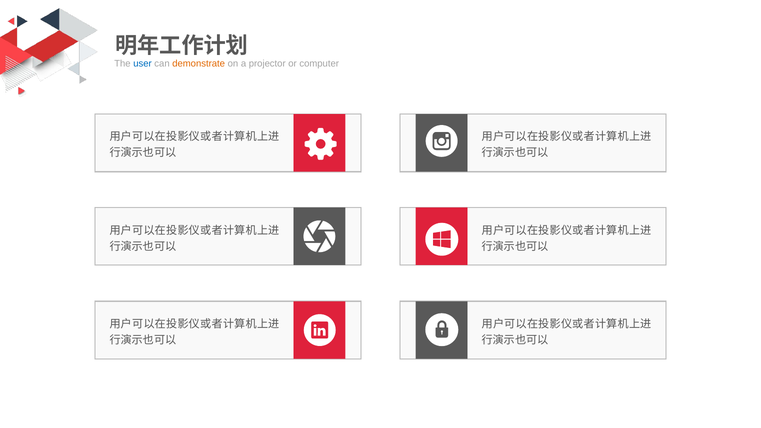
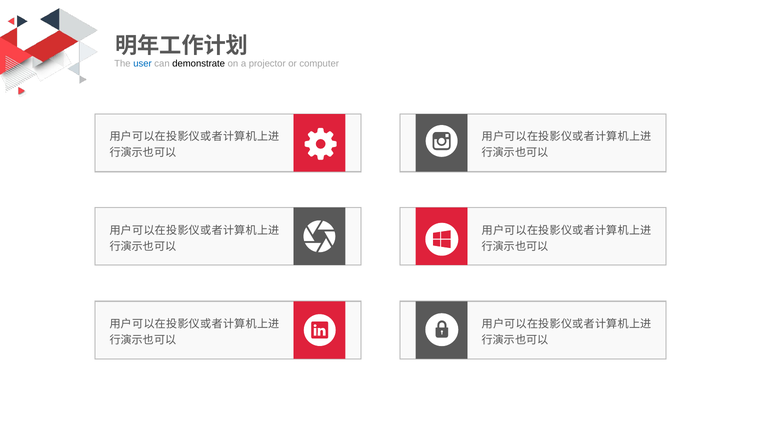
demonstrate colour: orange -> black (199, 64)
